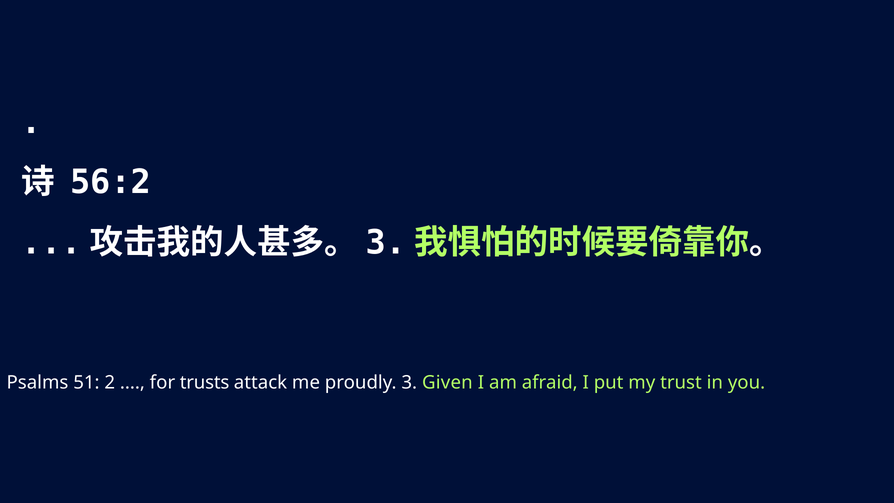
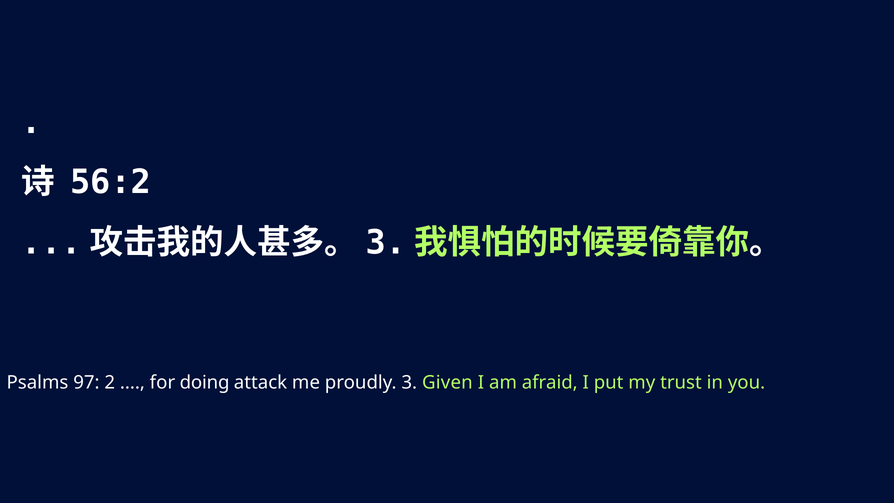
51: 51 -> 97 (86, 382)
trusts: trusts -> doing (205, 382)
